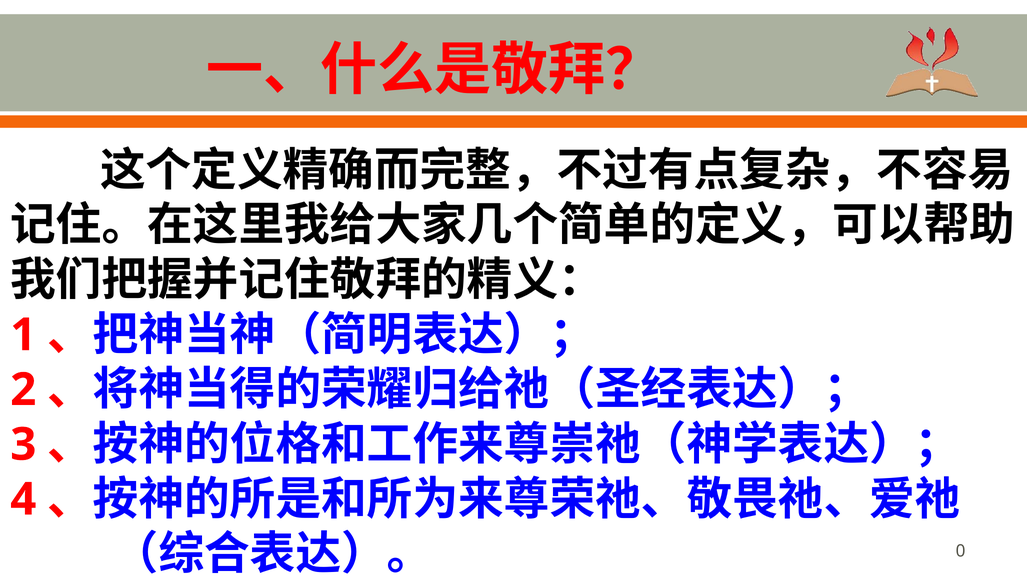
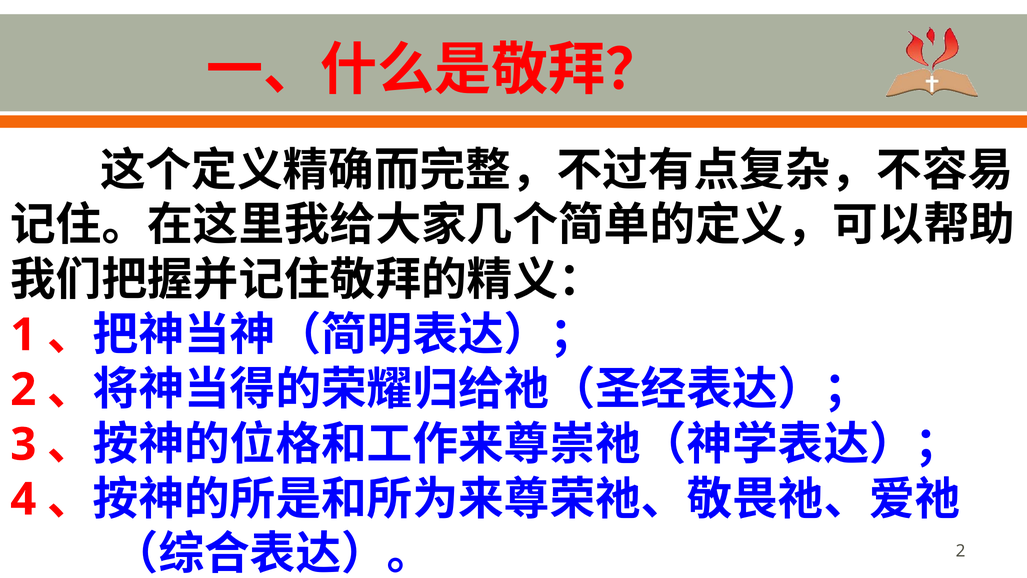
0: 0 -> 2 (961, 551)
